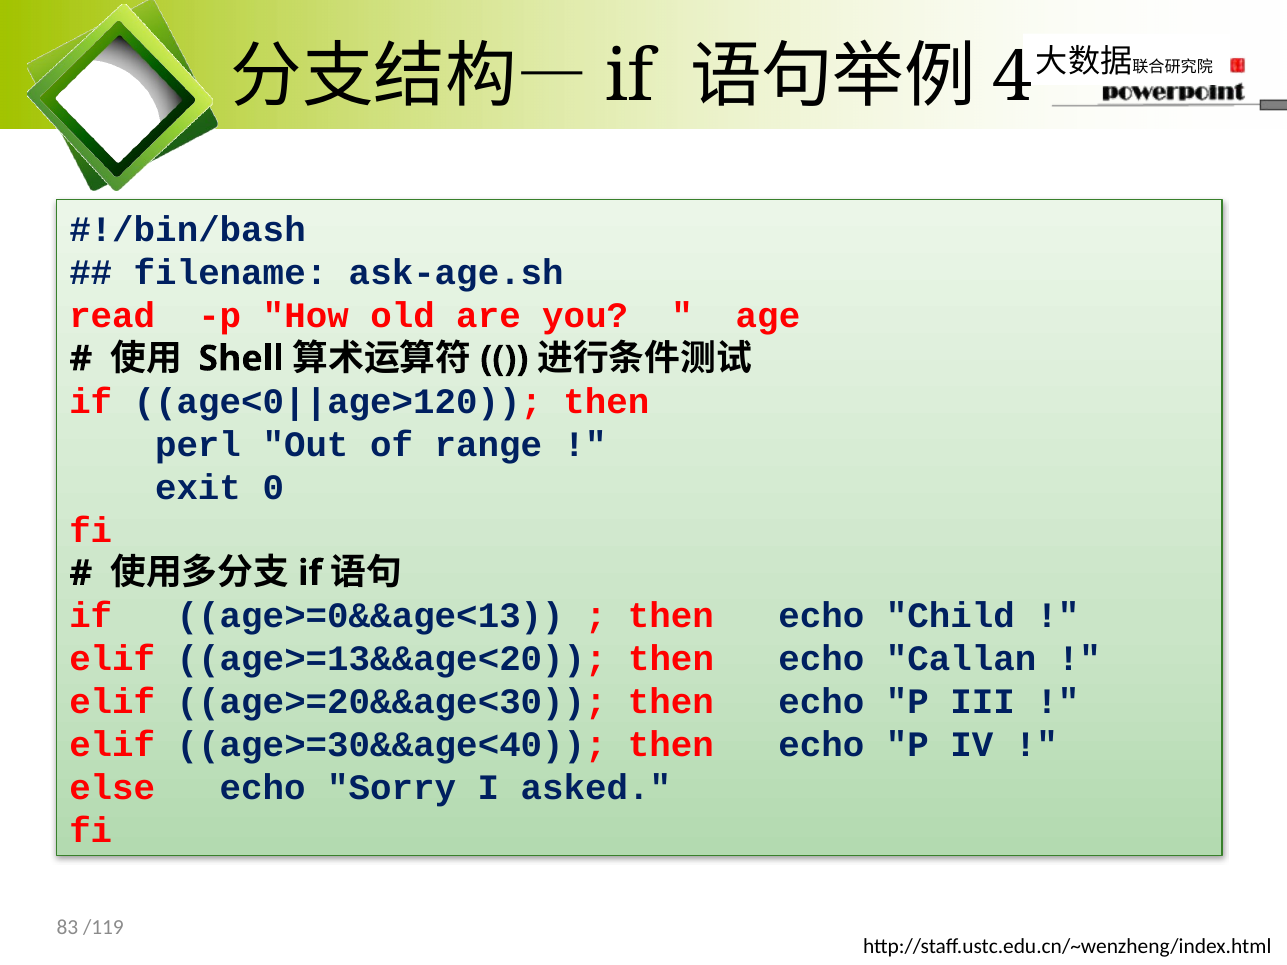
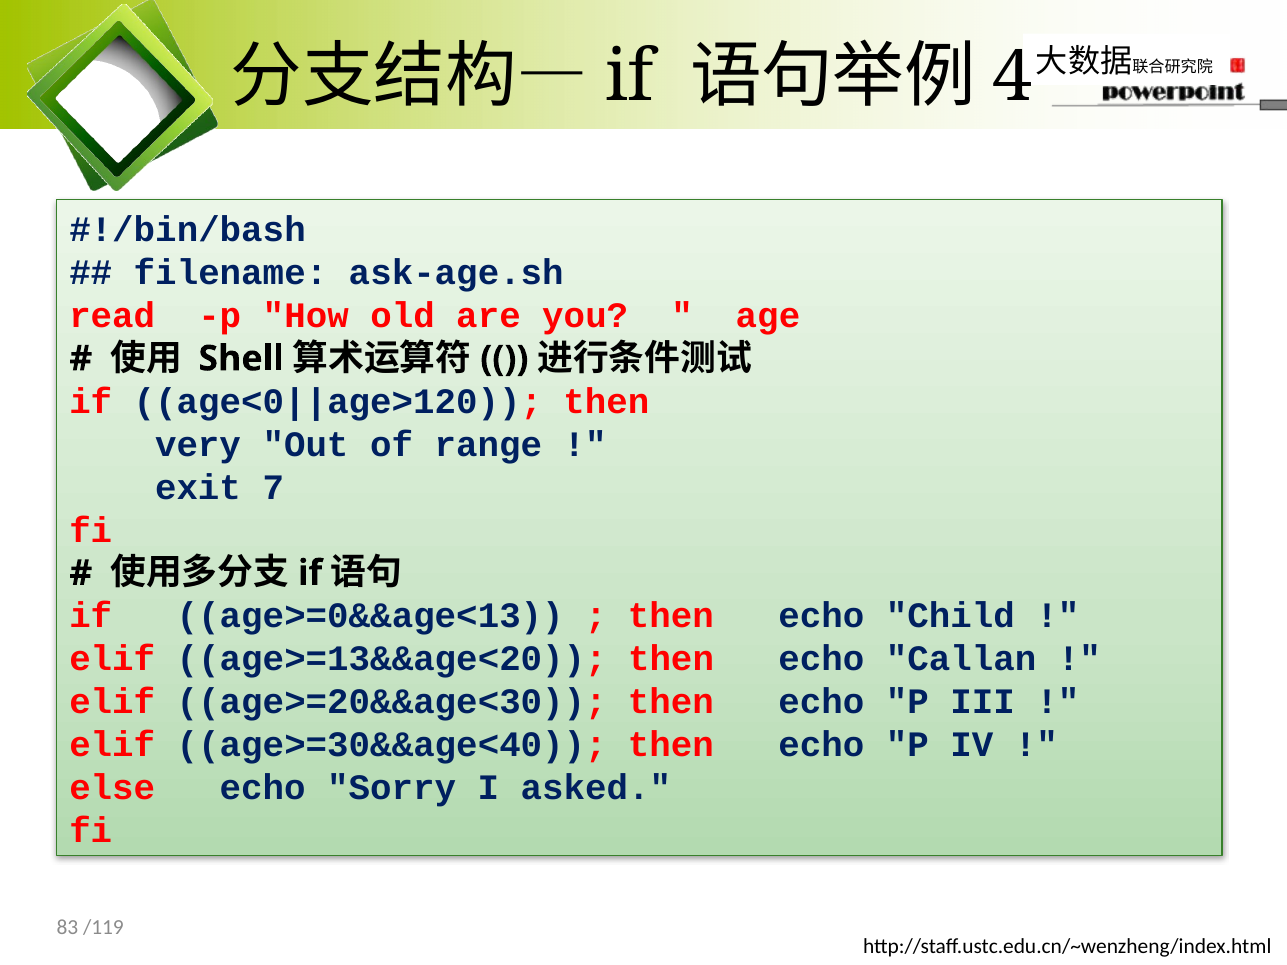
perl: perl -> very (198, 445)
0: 0 -> 7 (273, 487)
